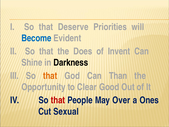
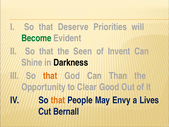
Become colour: blue -> green (36, 38)
Does: Does -> Seen (83, 51)
that colour: red -> orange (58, 100)
Over: Over -> Envy (121, 100)
Ones: Ones -> Lives (149, 100)
Sexual: Sexual -> Bernall (66, 111)
